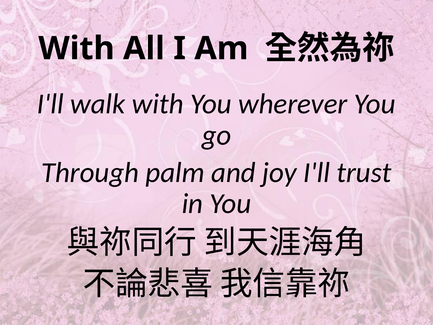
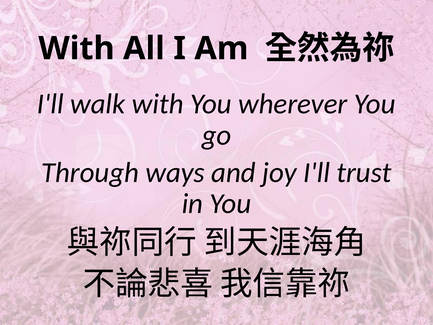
palm: palm -> ways (175, 172)
